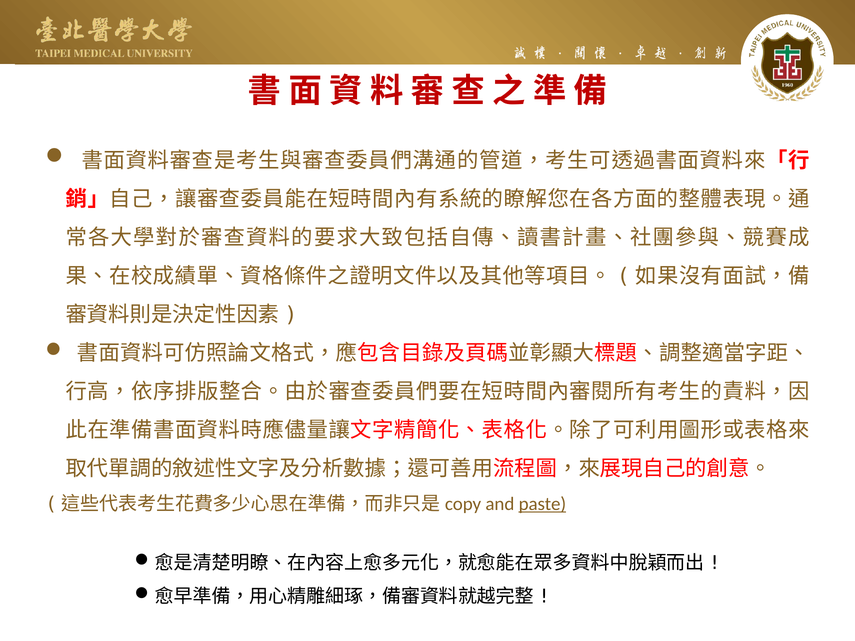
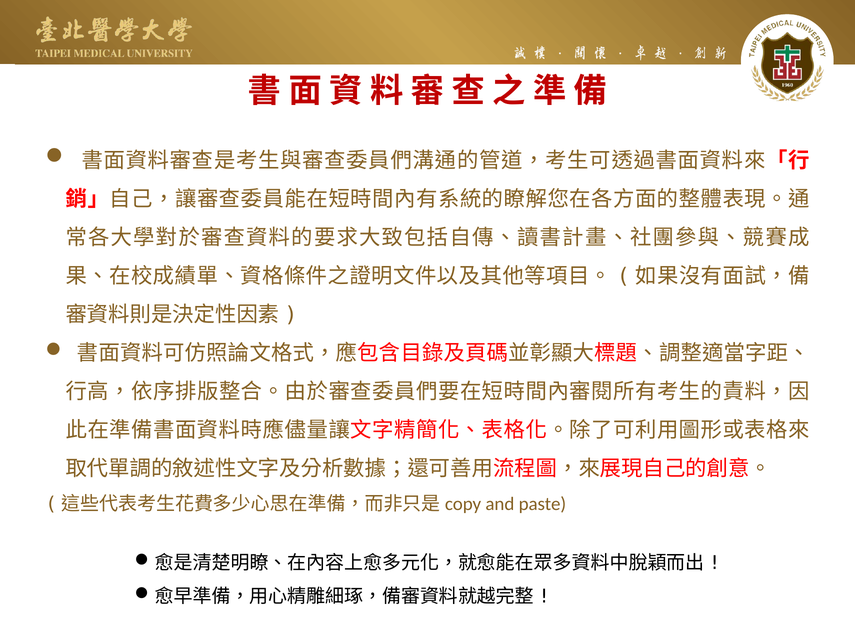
paste underline: present -> none (542, 504)
